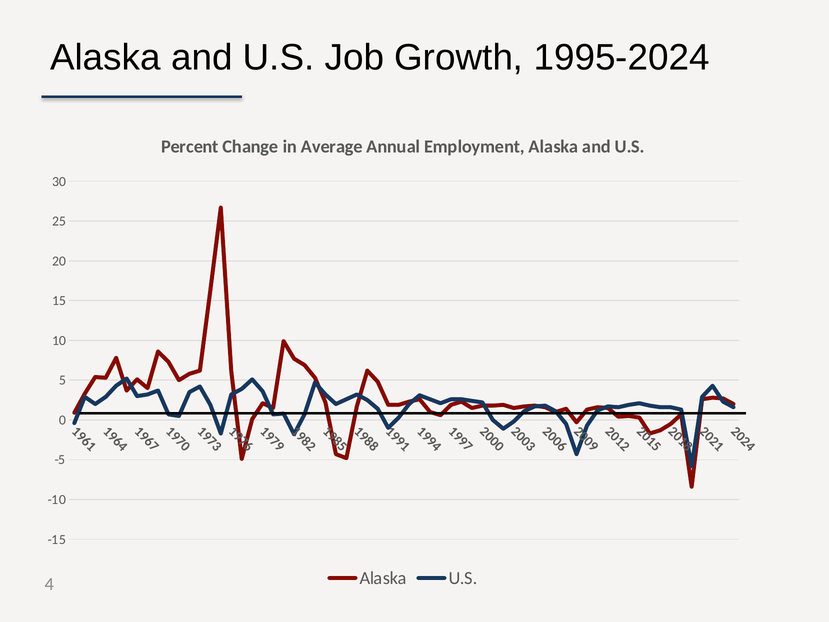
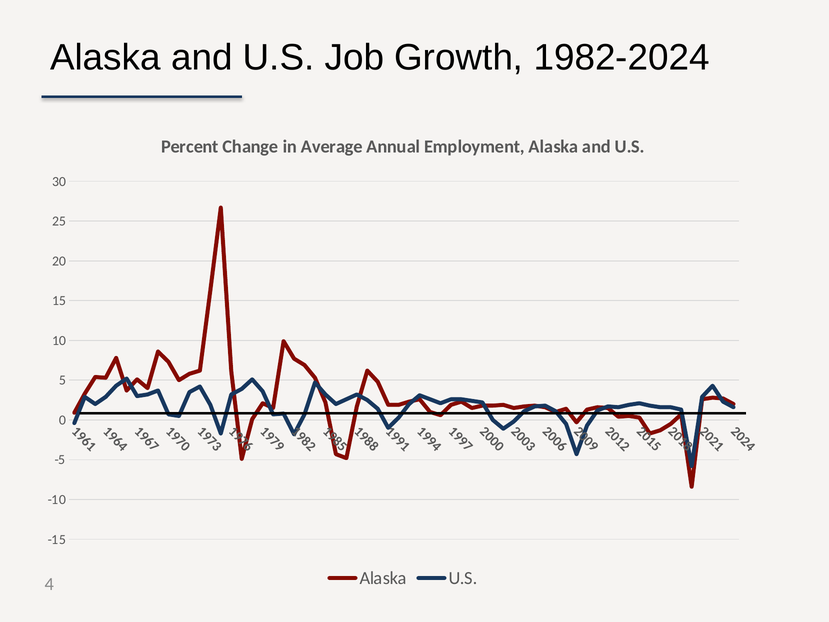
1995-2024: 1995-2024 -> 1982-2024 (622, 58)
